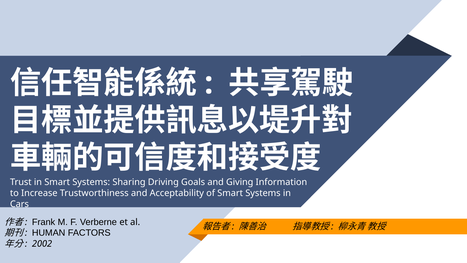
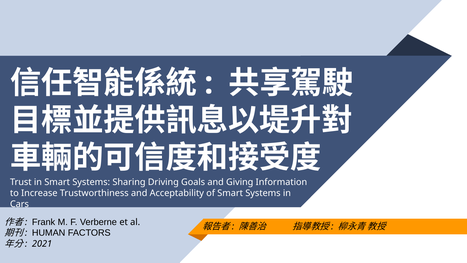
2002: 2002 -> 2021 (42, 244)
